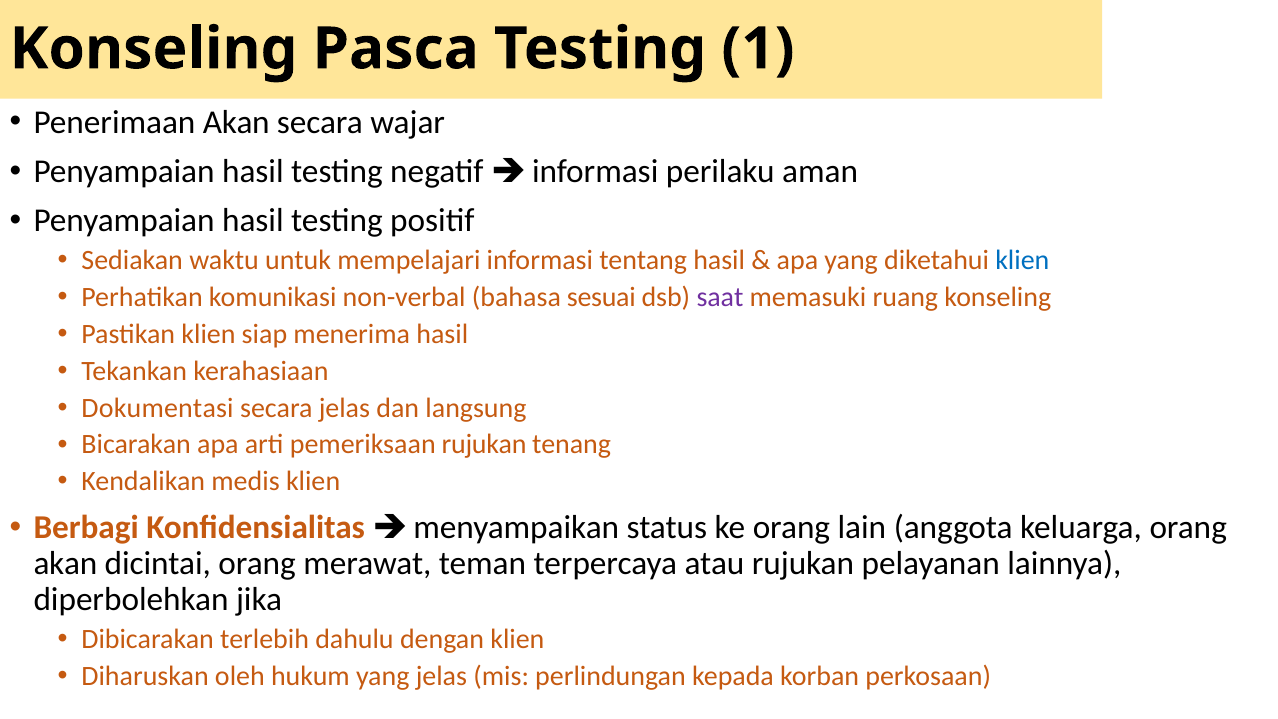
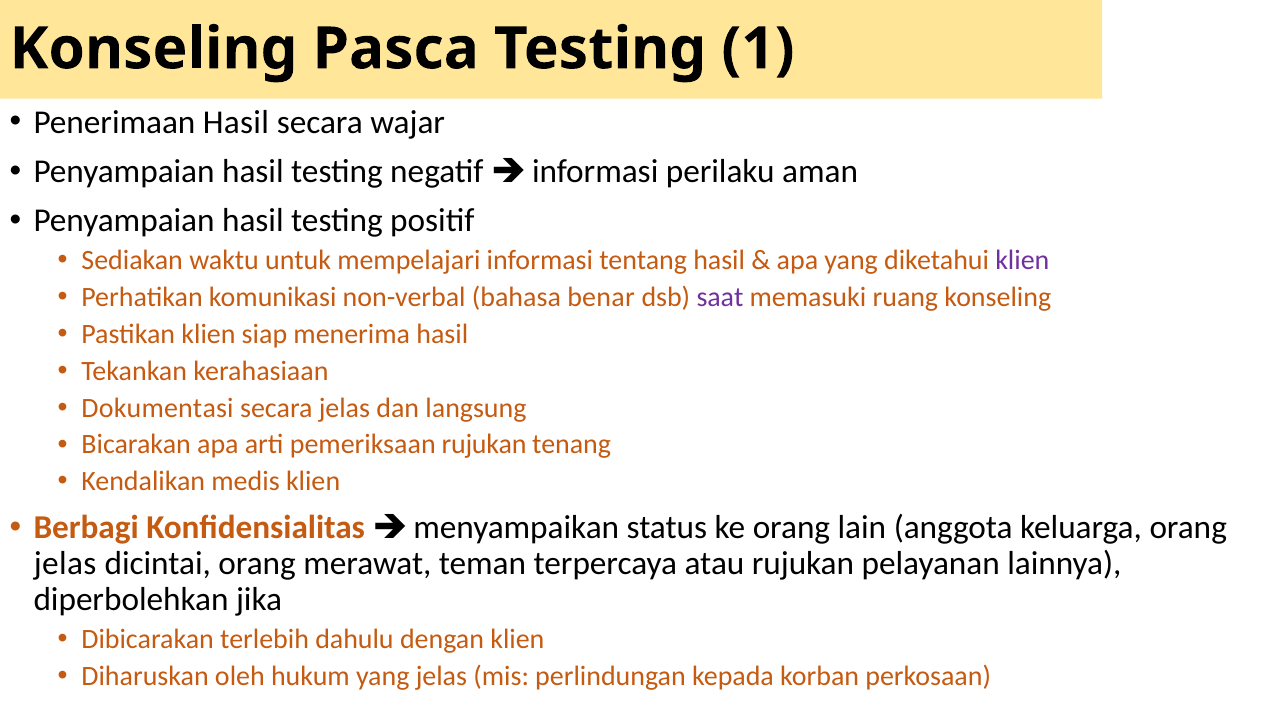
Penerimaan Akan: Akan -> Hasil (236, 122)
klien colour: blue -> purple (1022, 261)
sesuai: sesuai -> benar (601, 297)
akan: akan -> jelas (65, 564)
